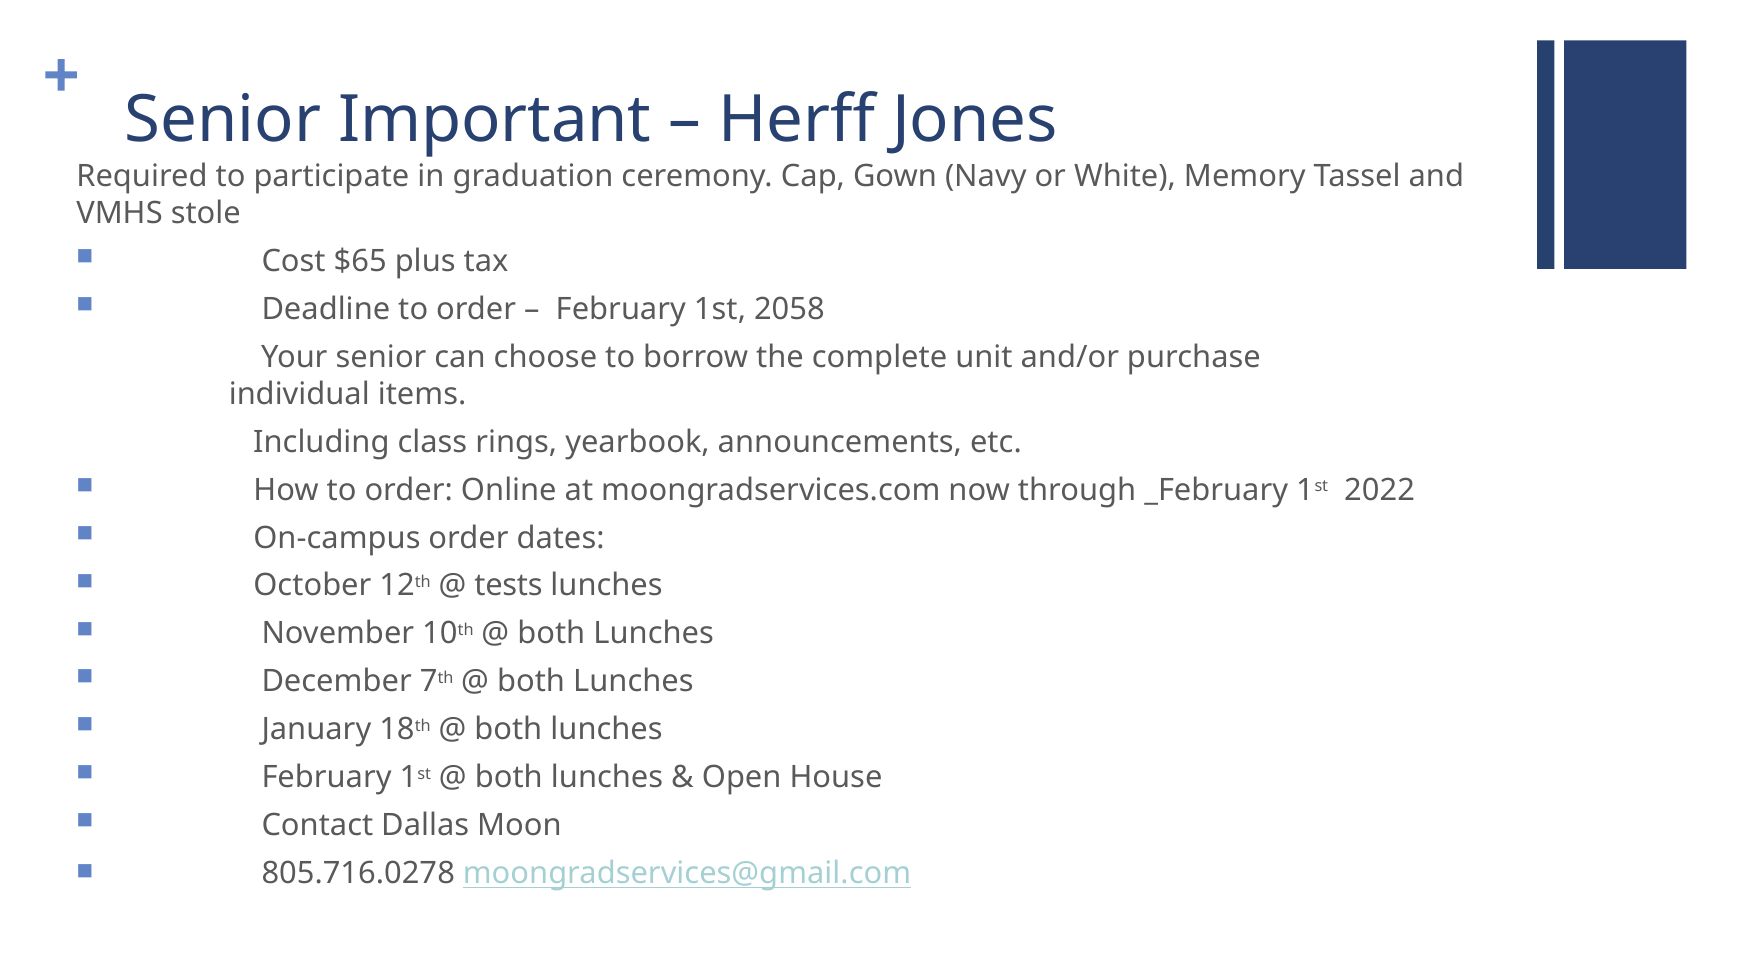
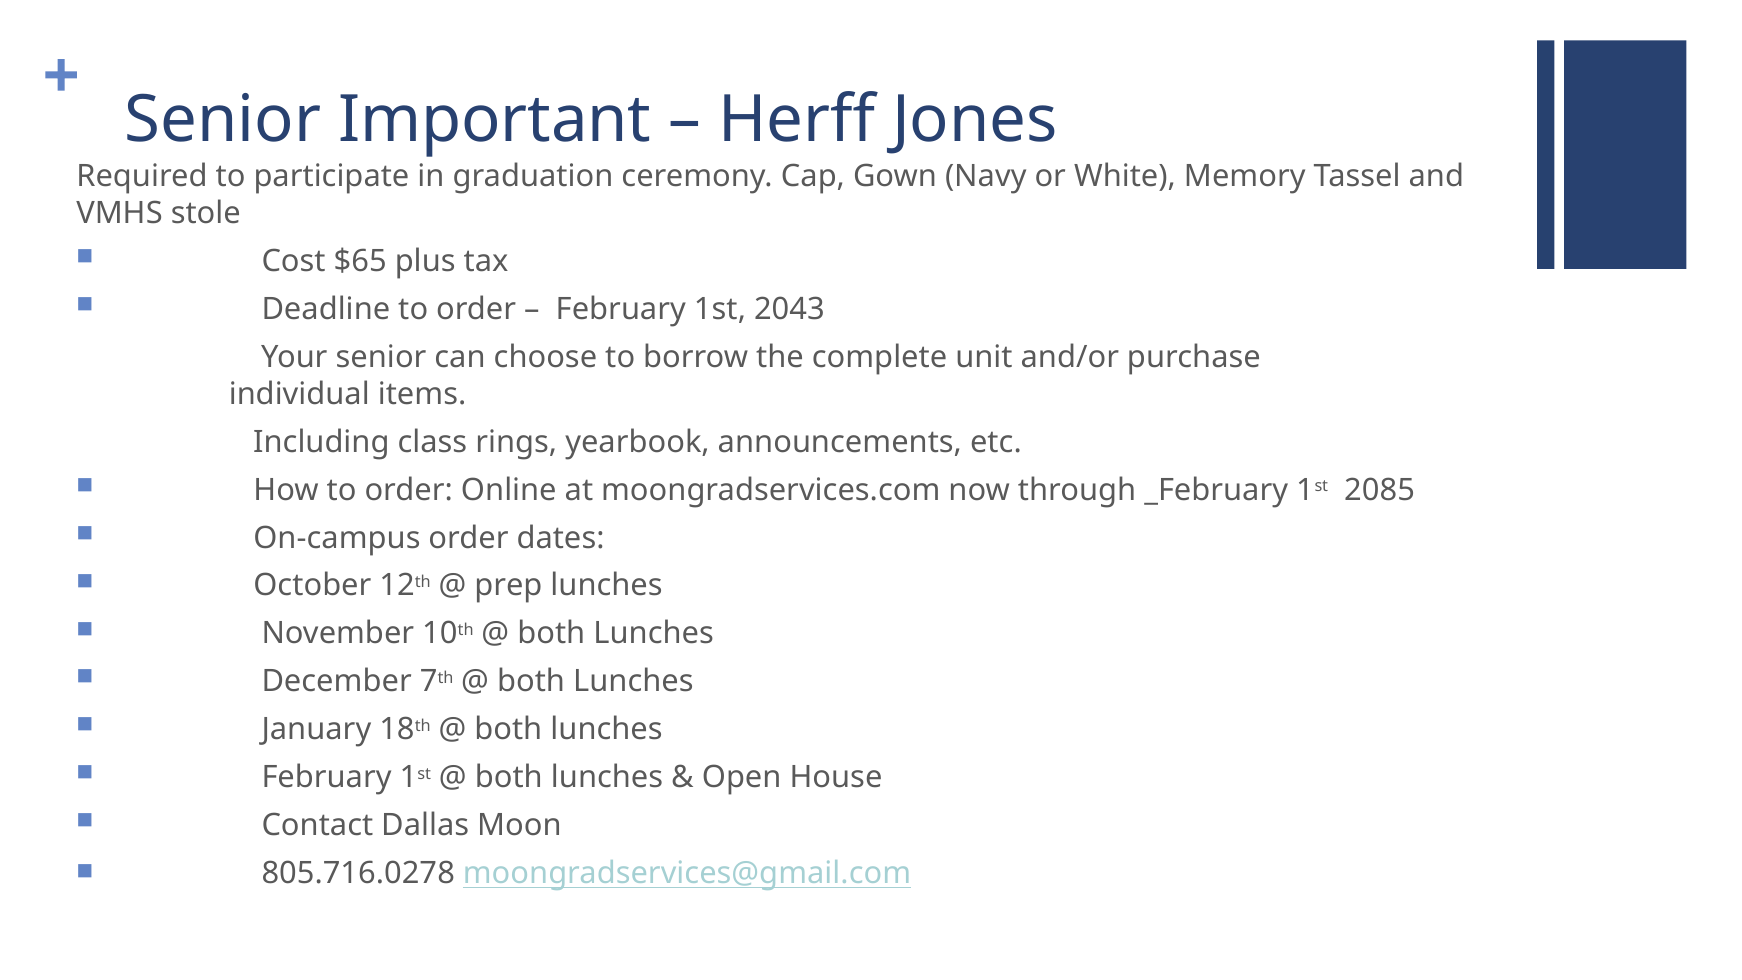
2058: 2058 -> 2043 (789, 309)
2022: 2022 -> 2085 (1380, 490)
tests: tests -> prep (508, 586)
